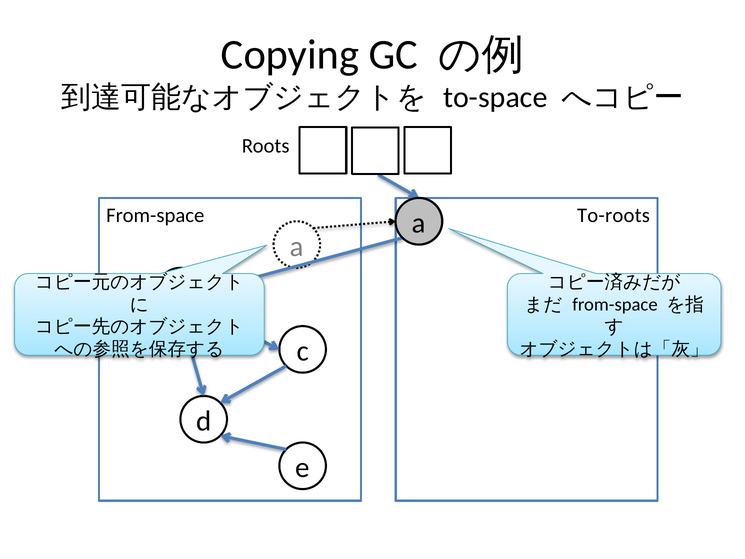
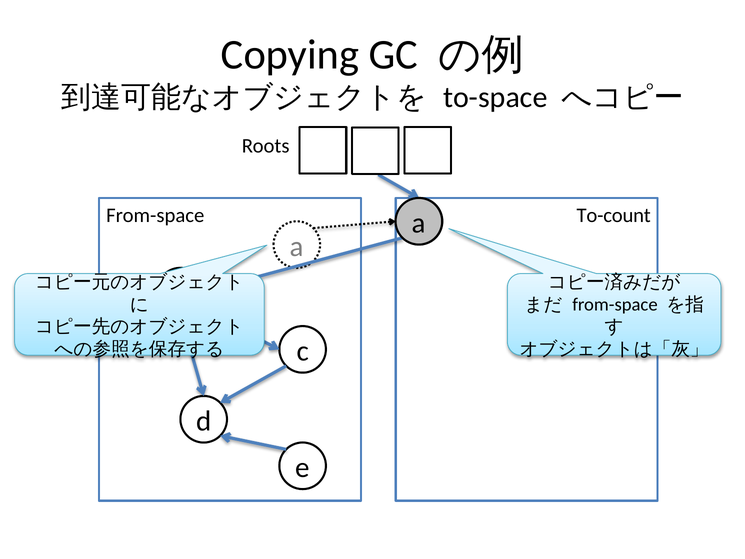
To-roots: To-roots -> To-count (614, 215)
